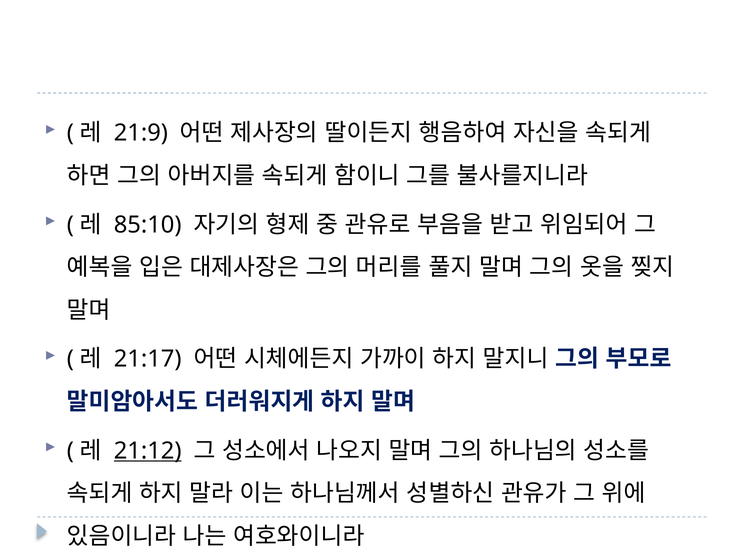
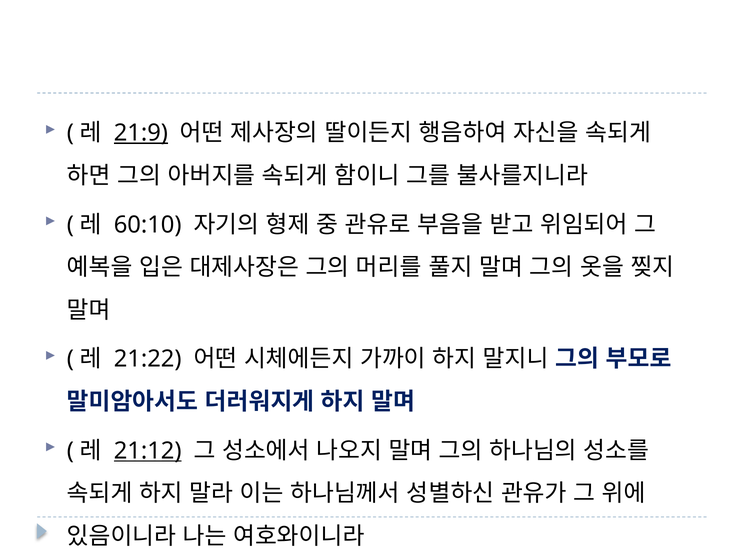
21:9 underline: none -> present (141, 133)
85:10: 85:10 -> 60:10 (148, 225)
21:17: 21:17 -> 21:22 (148, 359)
